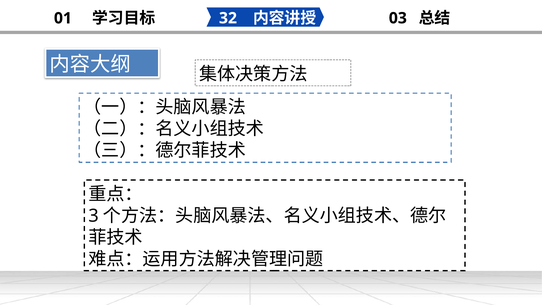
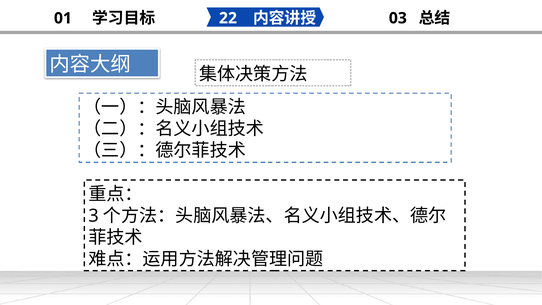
32: 32 -> 22 (228, 18)
